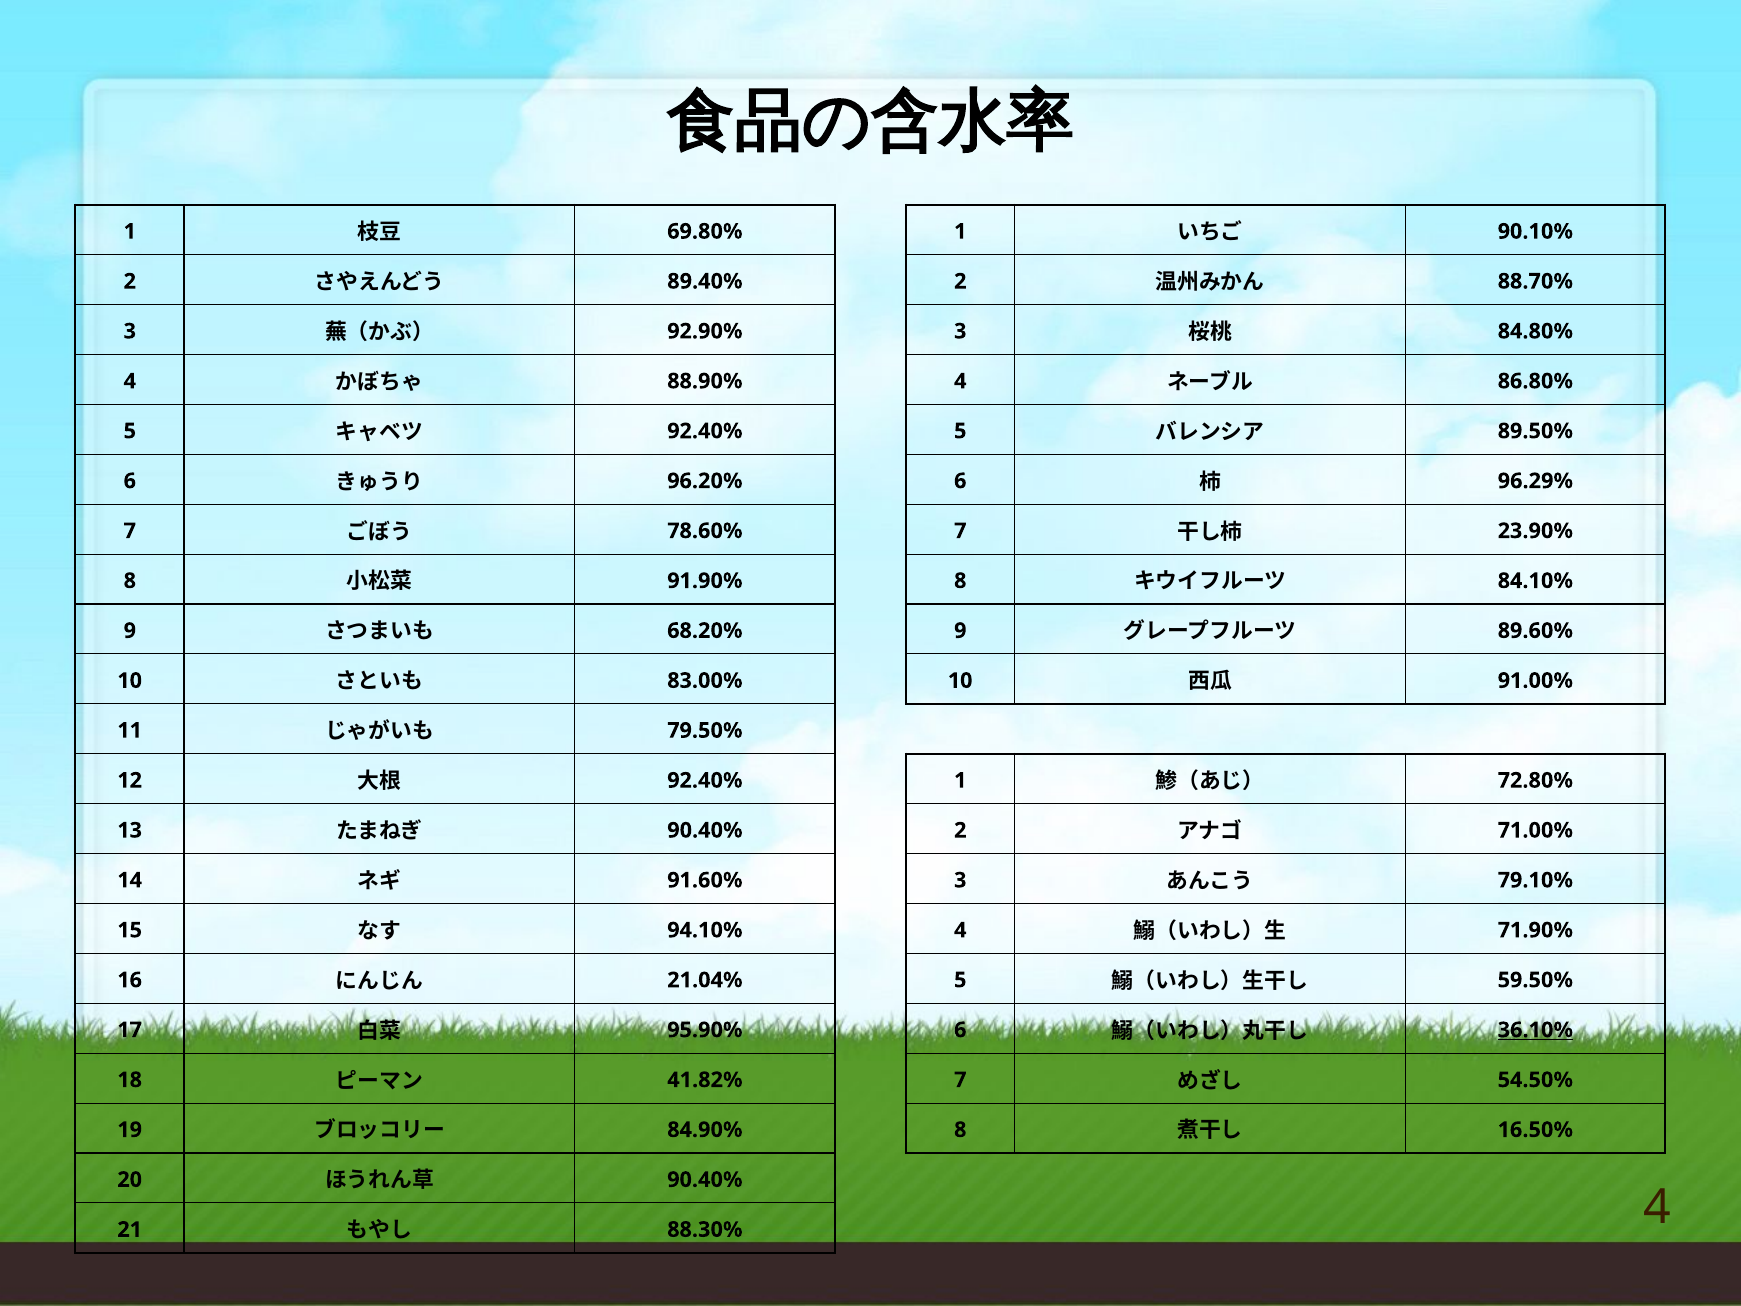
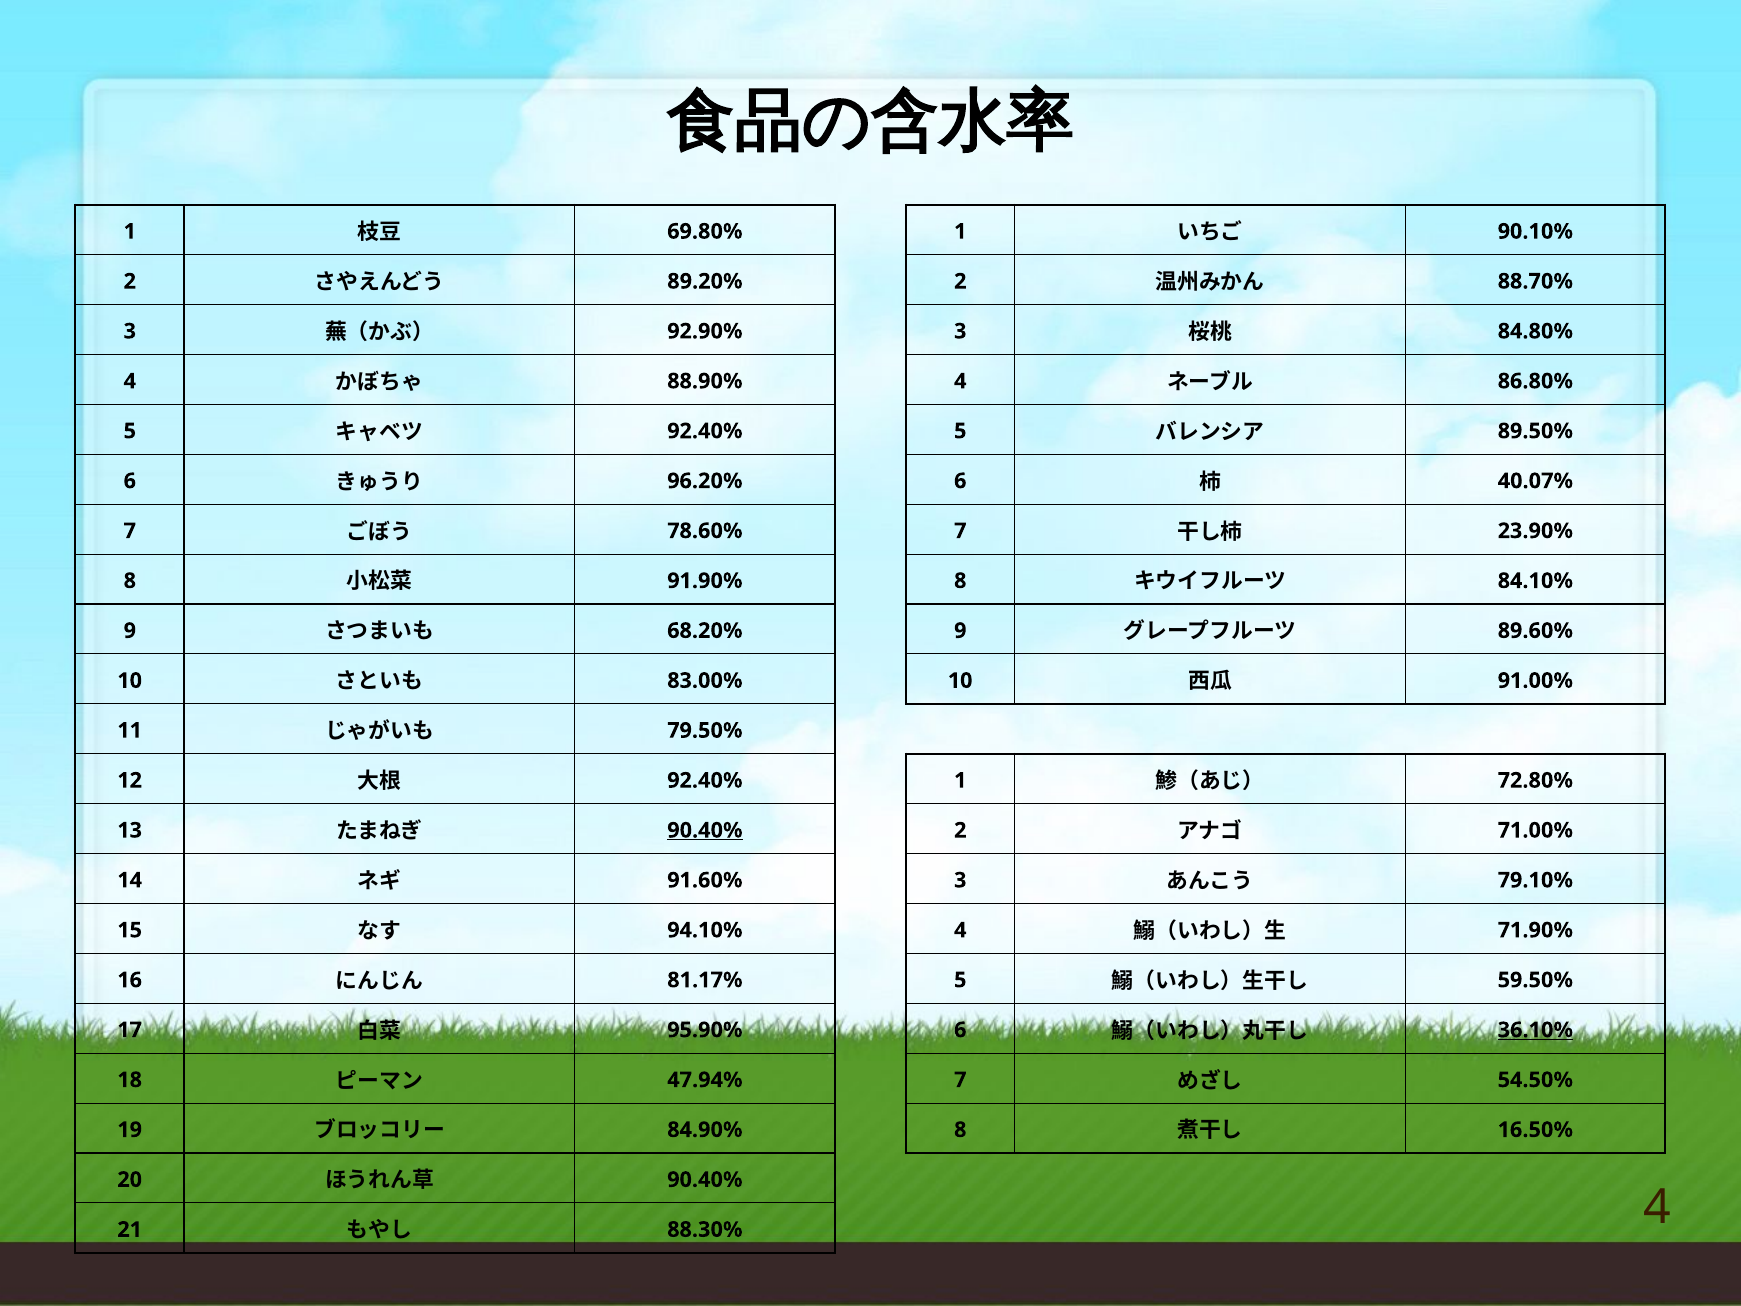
89.40%: 89.40% -> 89.20% (705, 281)
96.29%: 96.29% -> 40.07% (1535, 481)
90.40% underline: none -> present (705, 830)
21.04%: 21.04% -> 81.17% (705, 980)
41.82%: 41.82% -> 47.94% (705, 1080)
